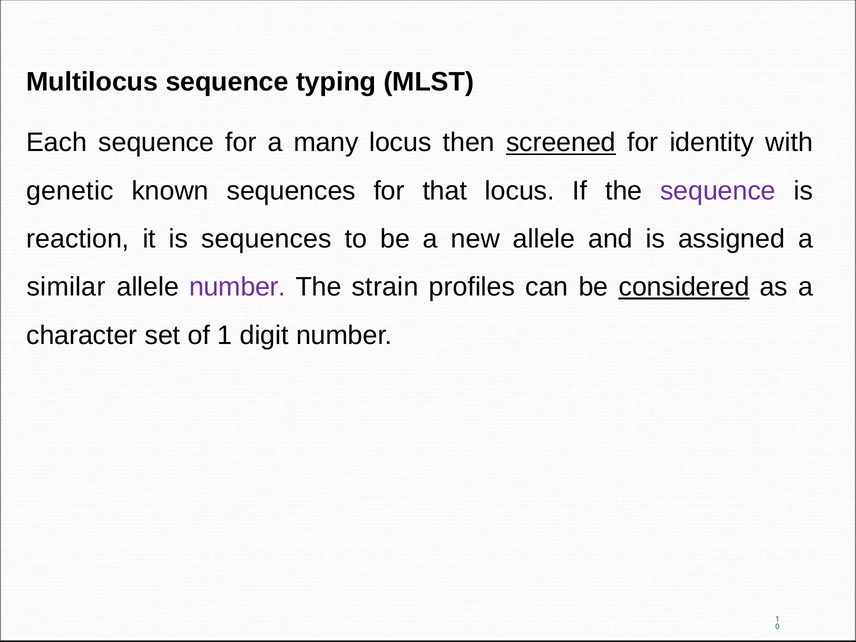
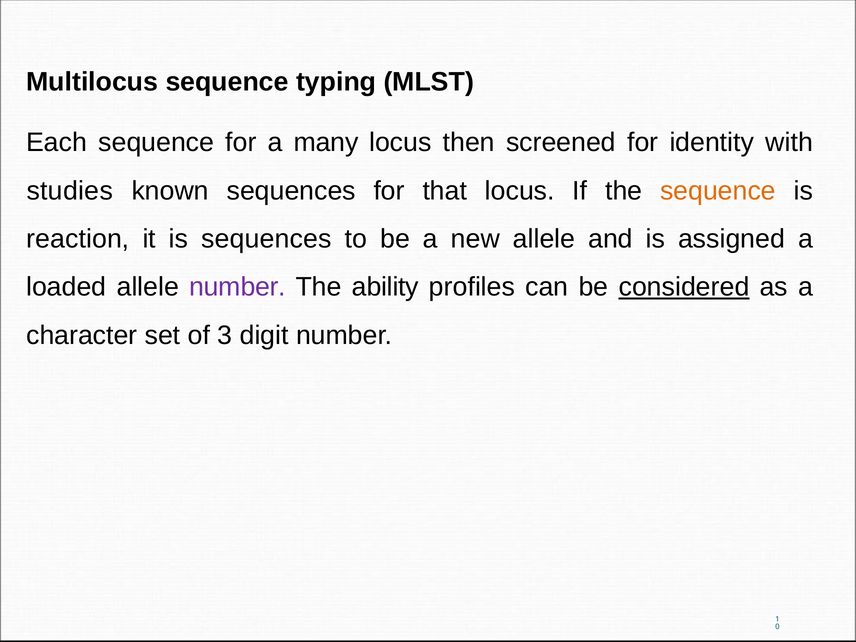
screened underline: present -> none (561, 143)
genetic: genetic -> studies (70, 191)
sequence colour: purple -> orange (718, 191)
similar: similar -> loaded (66, 287)
strain: strain -> ability (385, 287)
of 1: 1 -> 3 (225, 335)
